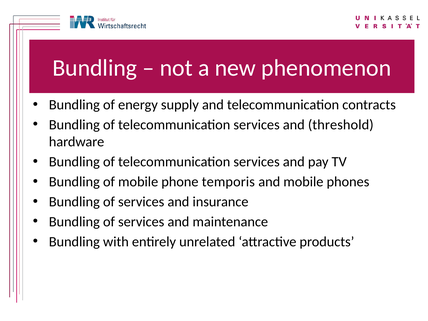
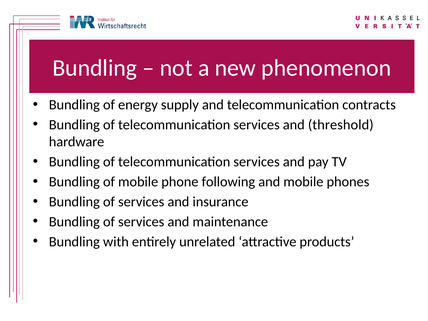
temporis: temporis -> following (228, 182)
